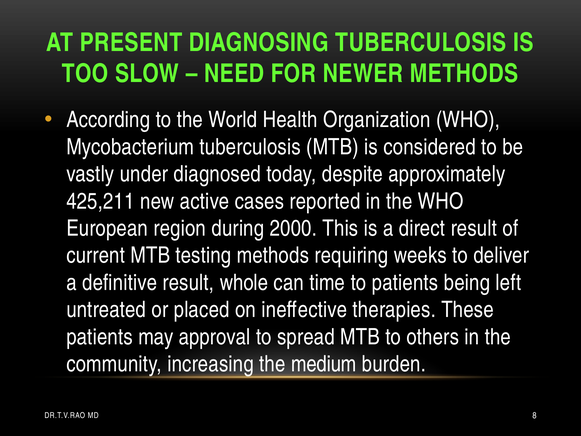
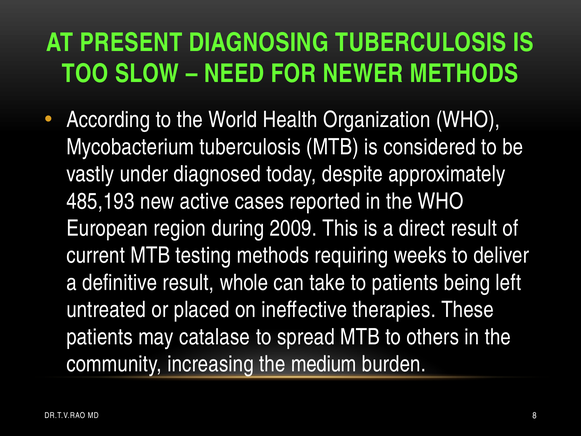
425,211: 425,211 -> 485,193 (100, 201)
2000: 2000 -> 2009 (293, 228)
time: time -> take (327, 282)
approval: approval -> catalase (215, 337)
